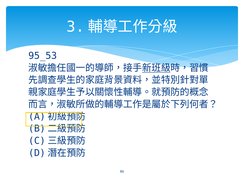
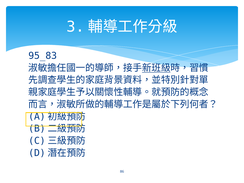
95_53: 95_53 -> 95_83 (43, 56)
